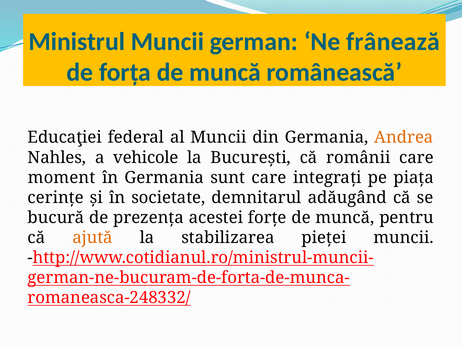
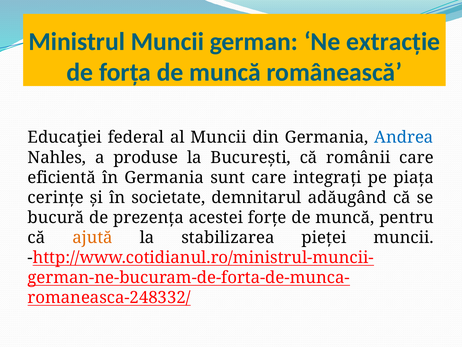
frânează: frânează -> extracție (393, 42)
Andrea colour: orange -> blue (404, 137)
vehicole: vehicole -> produse (146, 157)
moment: moment -> eficientă (62, 177)
